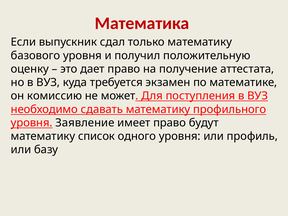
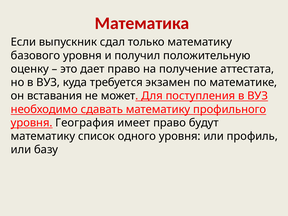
комиссию: комиссию -> вставания (55, 96)
Заявление: Заявление -> География (85, 123)
